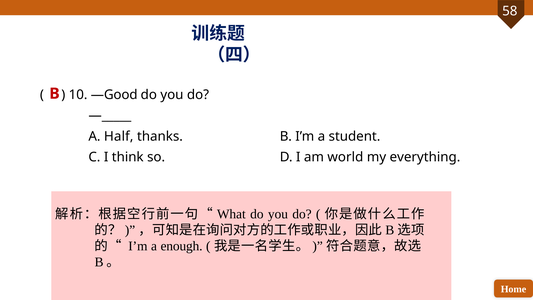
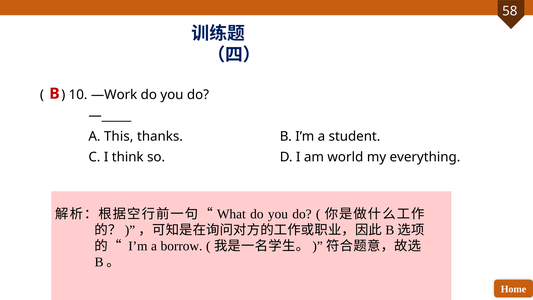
—Good: —Good -> —Work (114, 95)
Half: Half -> This (119, 136)
enough: enough -> borrow (182, 246)
